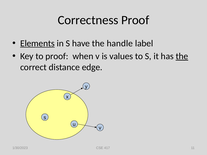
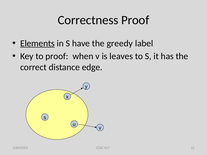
handle: handle -> greedy (120, 43)
values: values -> leaves (121, 56)
the underline: present -> none (182, 56)
